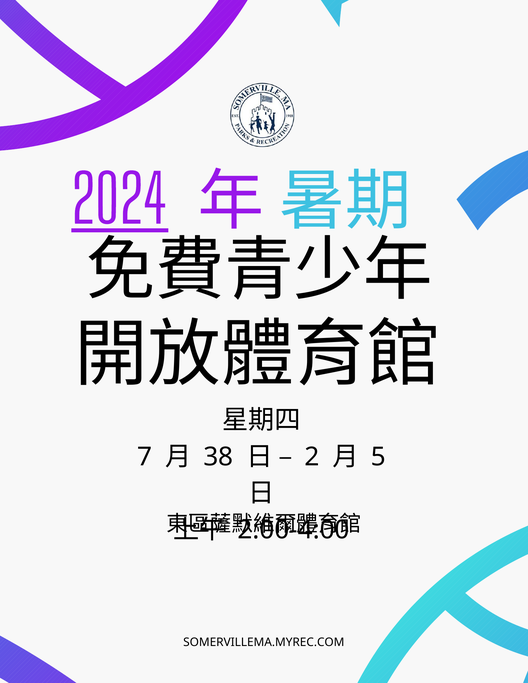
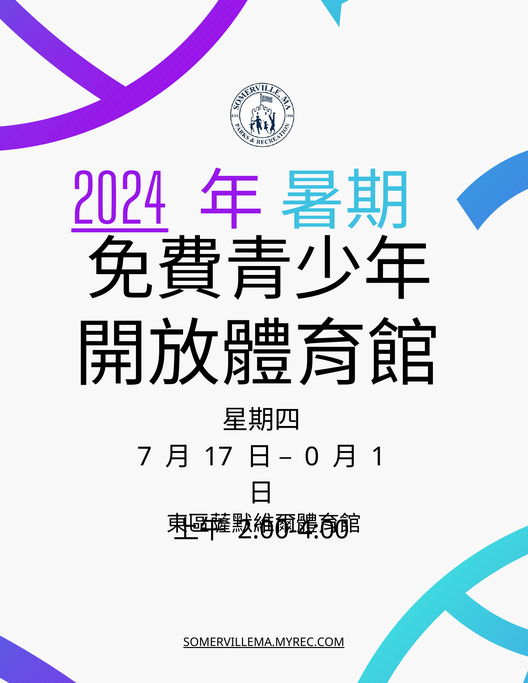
38: 38 -> 17 (218, 457)
2: 2 -> 0 (312, 457)
5: 5 -> 1 (378, 457)
SOMERVILLEMA.MYREC.COM underline: none -> present (264, 643)
